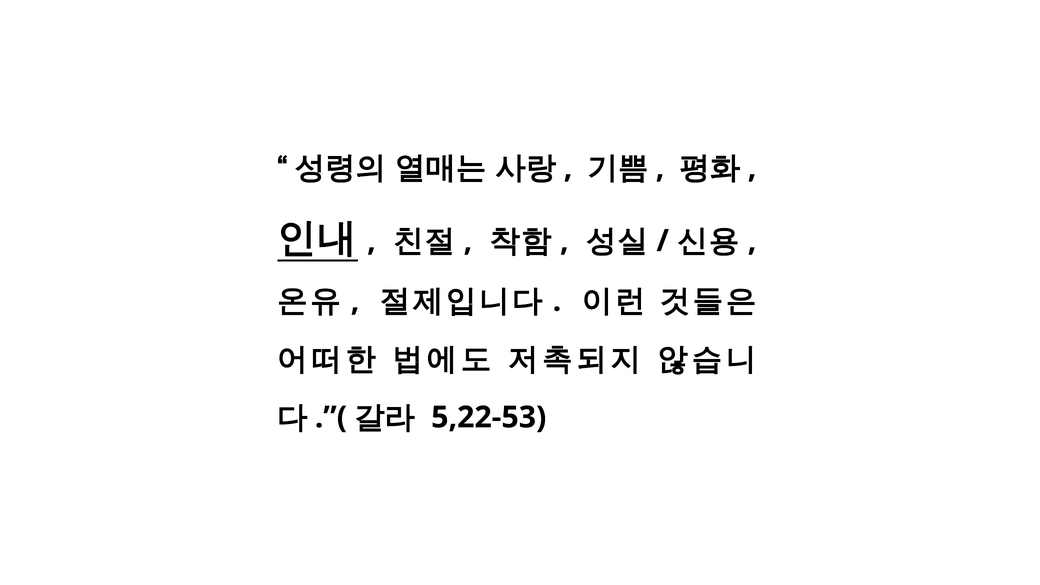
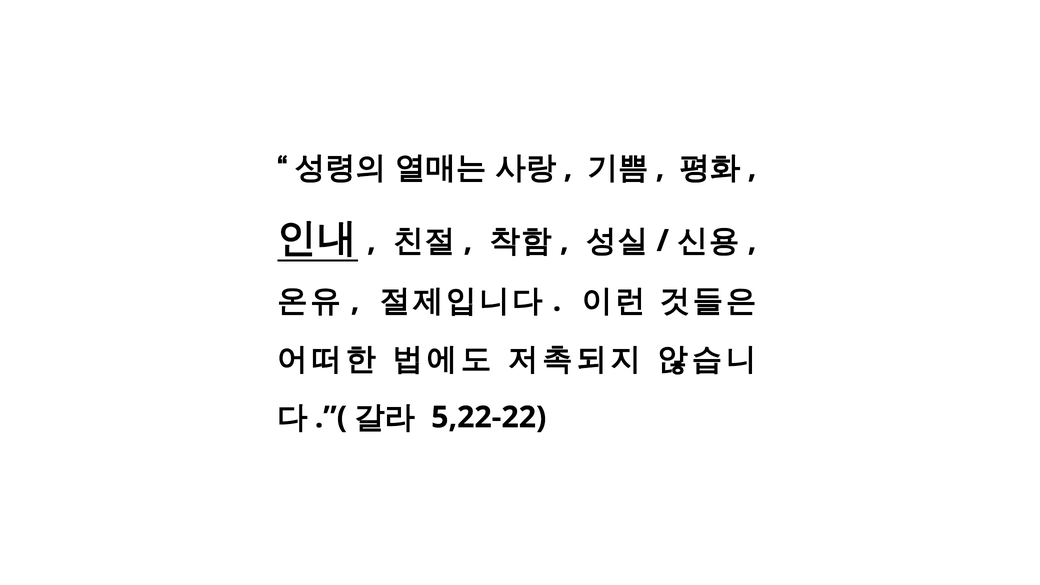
5,22-53: 5,22-53 -> 5,22-22 (489, 417)
